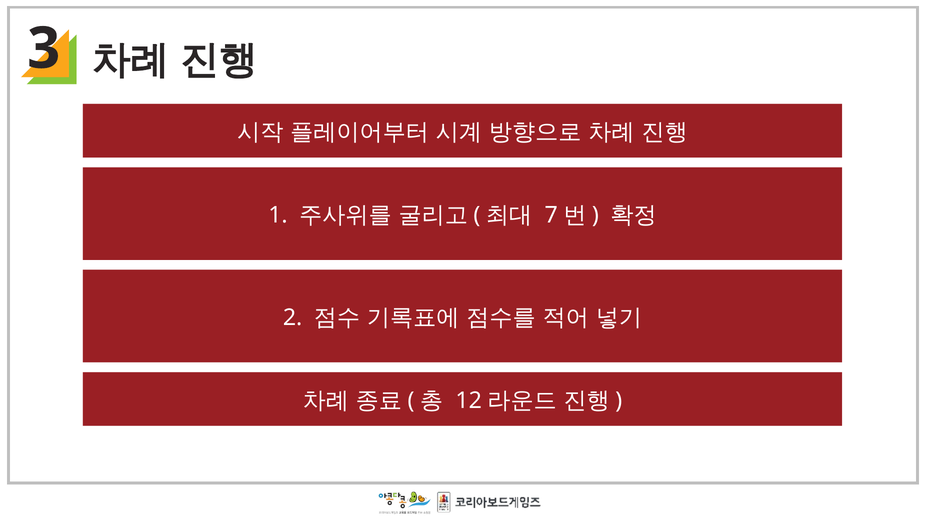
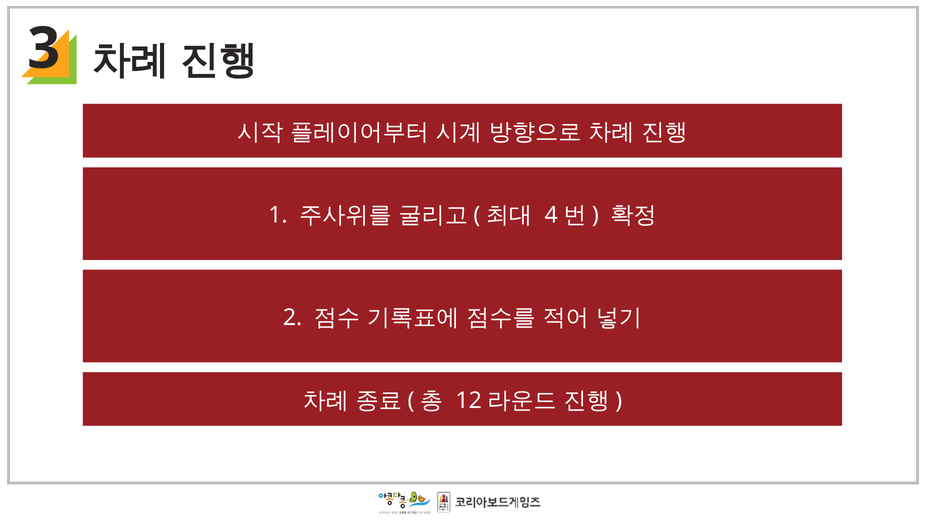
7: 7 -> 4 (551, 215)
